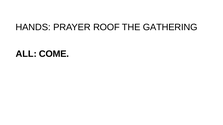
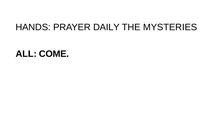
ROOF: ROOF -> DAILY (106, 27)
GATHERING: GATHERING -> MYSTERIES (170, 27)
